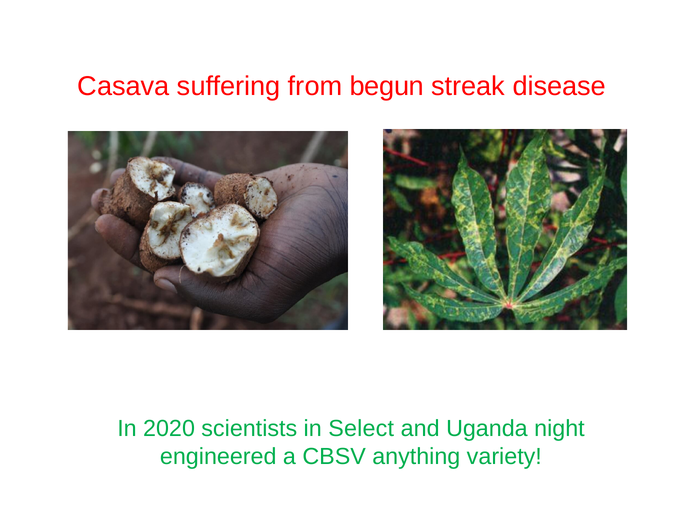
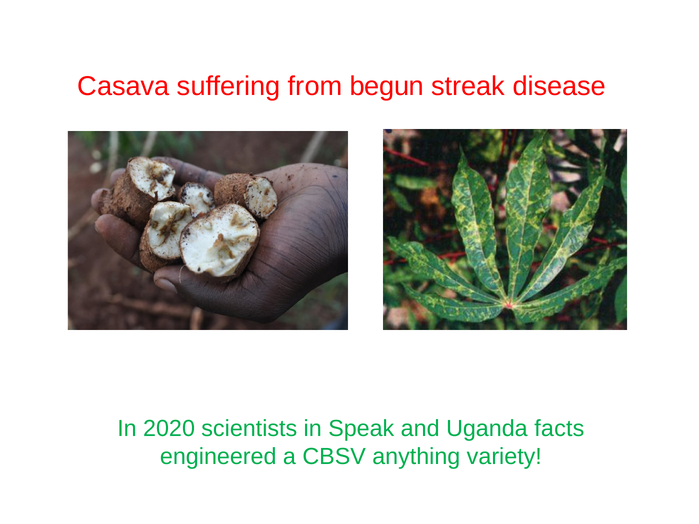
Select: Select -> Speak (361, 429)
night: night -> facts (559, 429)
